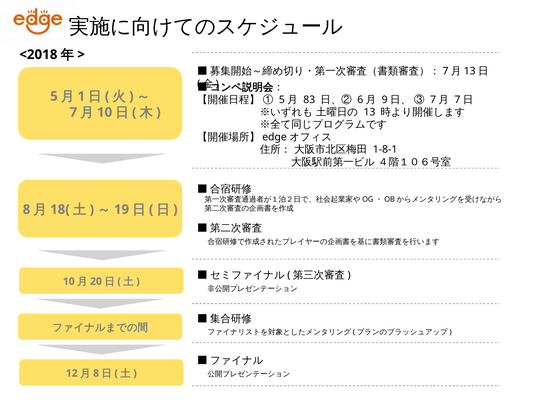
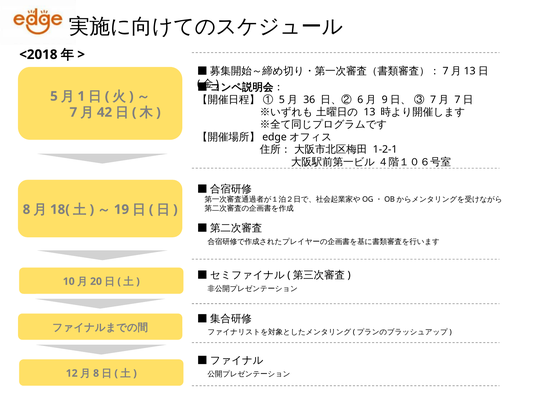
83: 83 -> 36 (309, 100)
10: 10 -> 42 (105, 112)
1-8-1: 1-8-1 -> 1-2-1 (385, 150)
